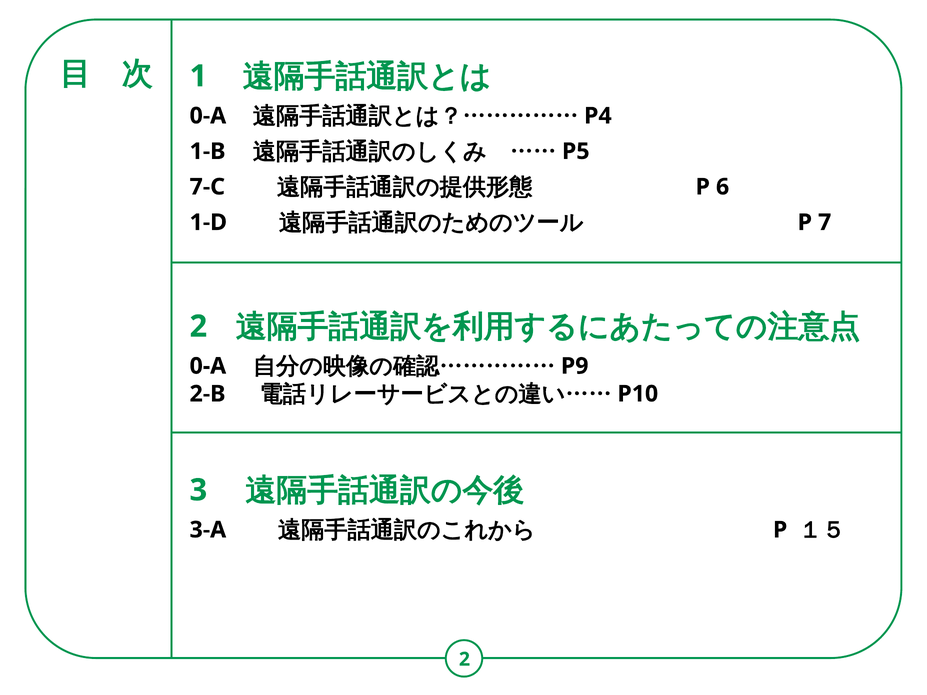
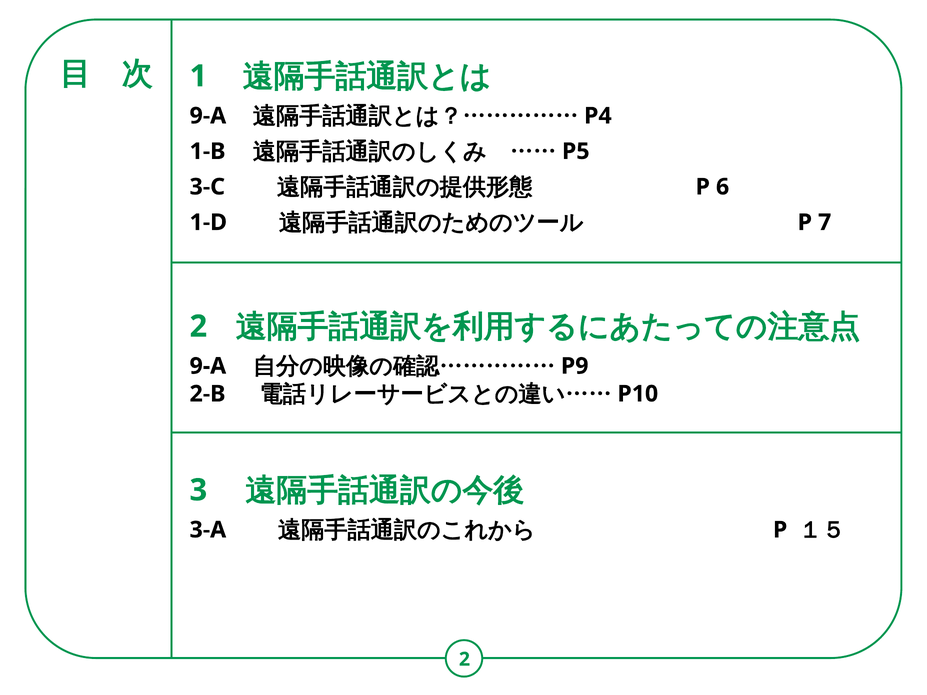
0-A: 0-A -> 9-A (208, 116)
7-C: 7-C -> 3-C (207, 187)
0-A: 0-A -> 9-A (208, 366)
